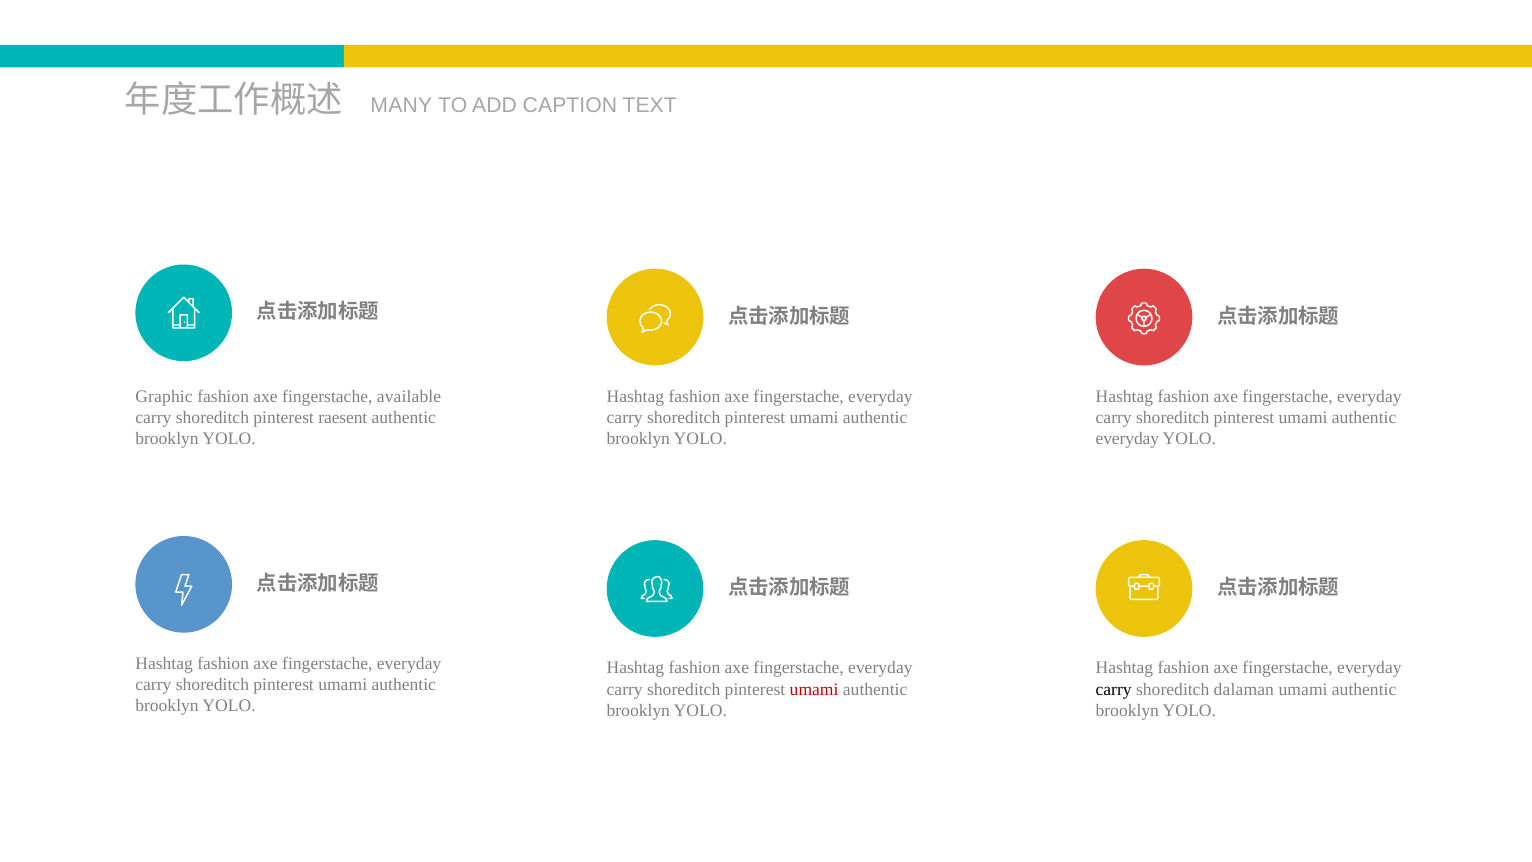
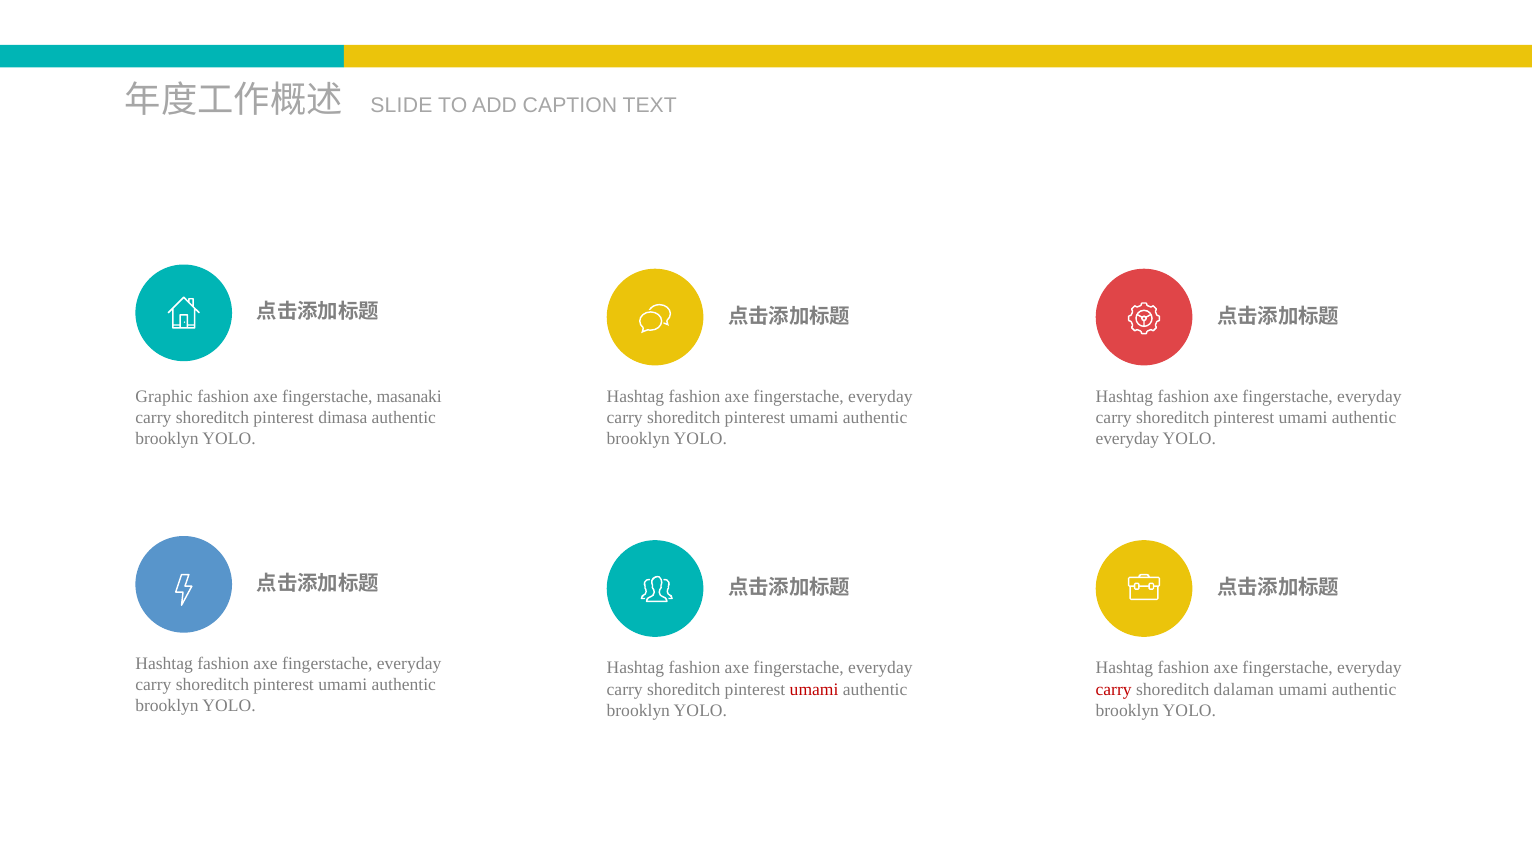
MANY: MANY -> SLIDE (401, 105)
available: available -> masanaki (409, 397)
raesent: raesent -> dimasa (343, 418)
carry colour: black -> red (1114, 689)
